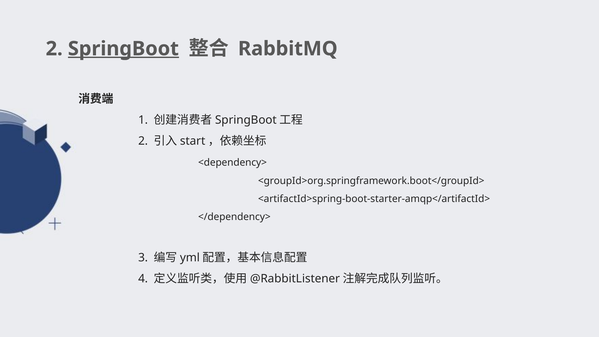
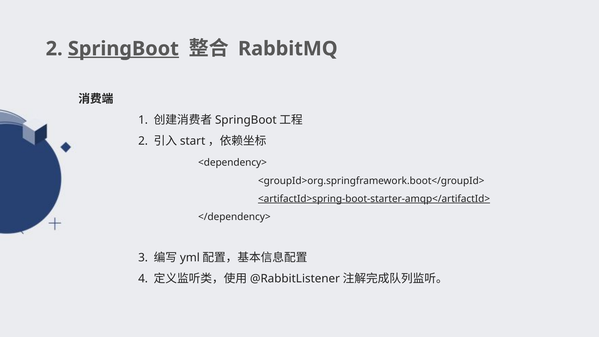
<artifactId>spring-boot-starter-amqp</artifactId> underline: none -> present (374, 199)
